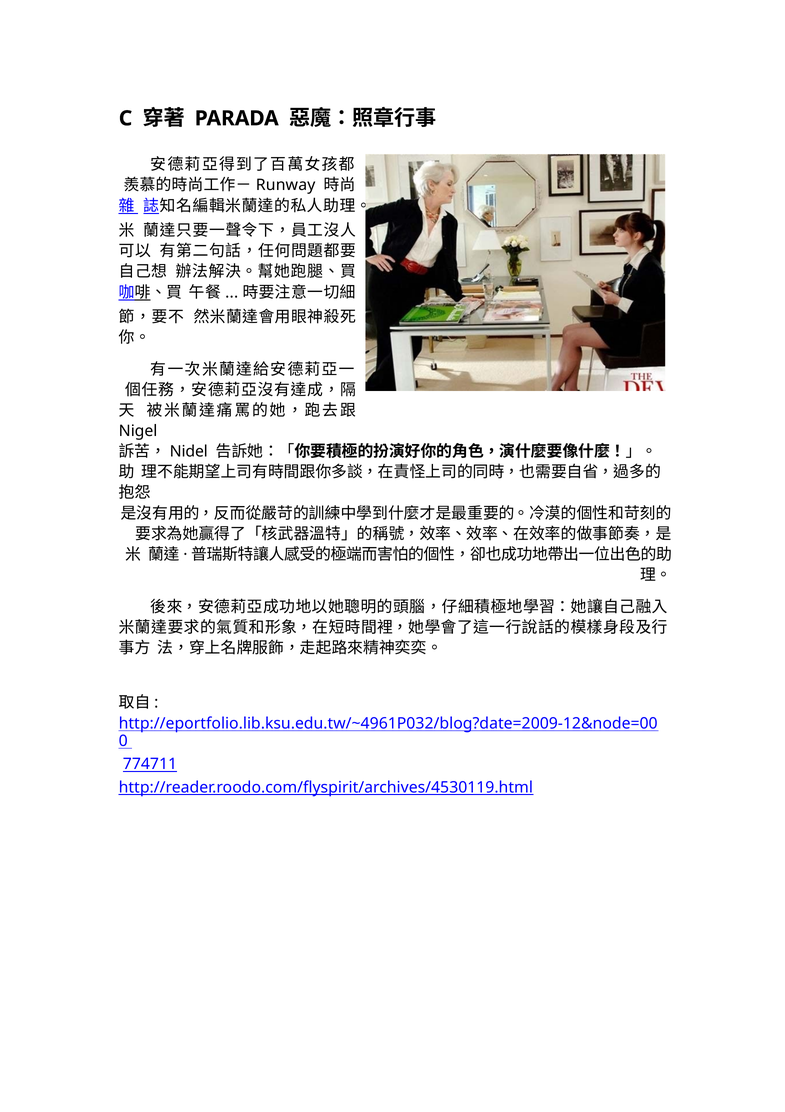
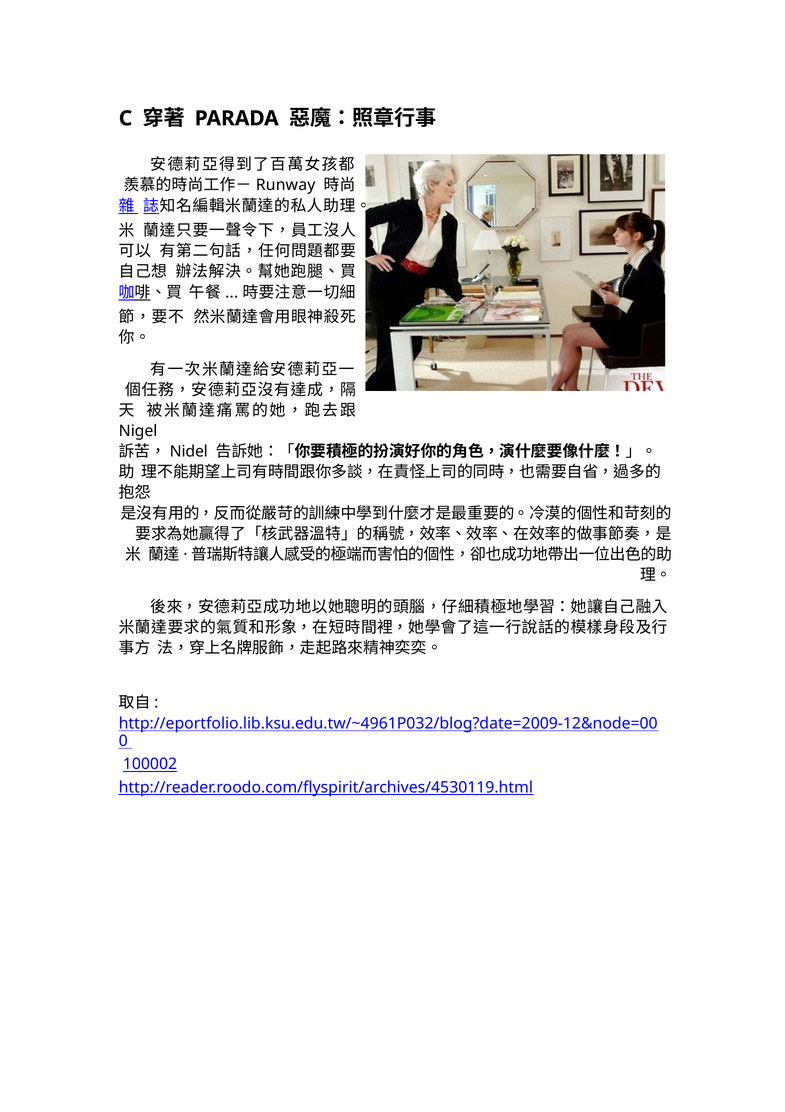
774711: 774711 -> 100002 (150, 764)
